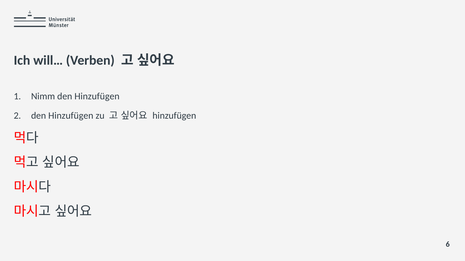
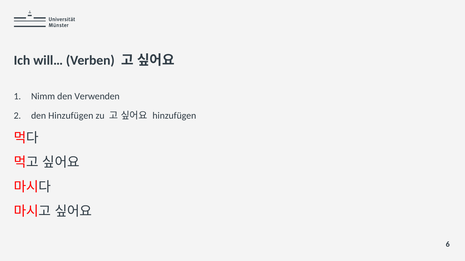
Nimm den Hinzufügen: Hinzufügen -> Verwenden (97, 96)
